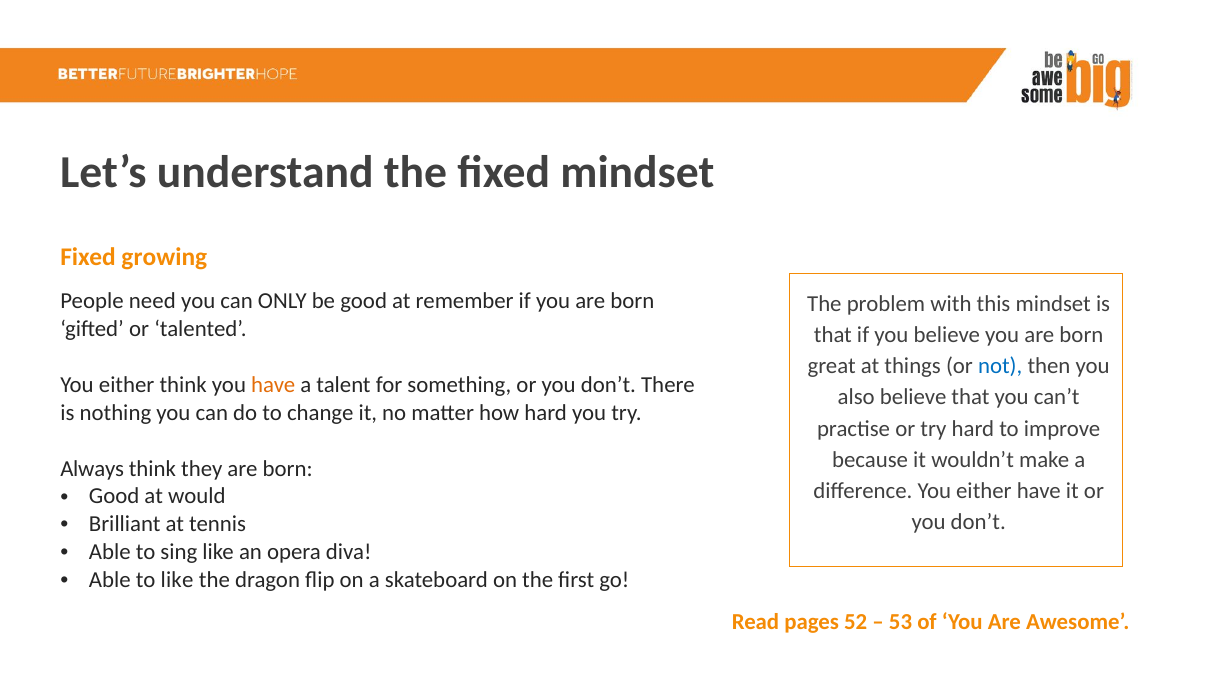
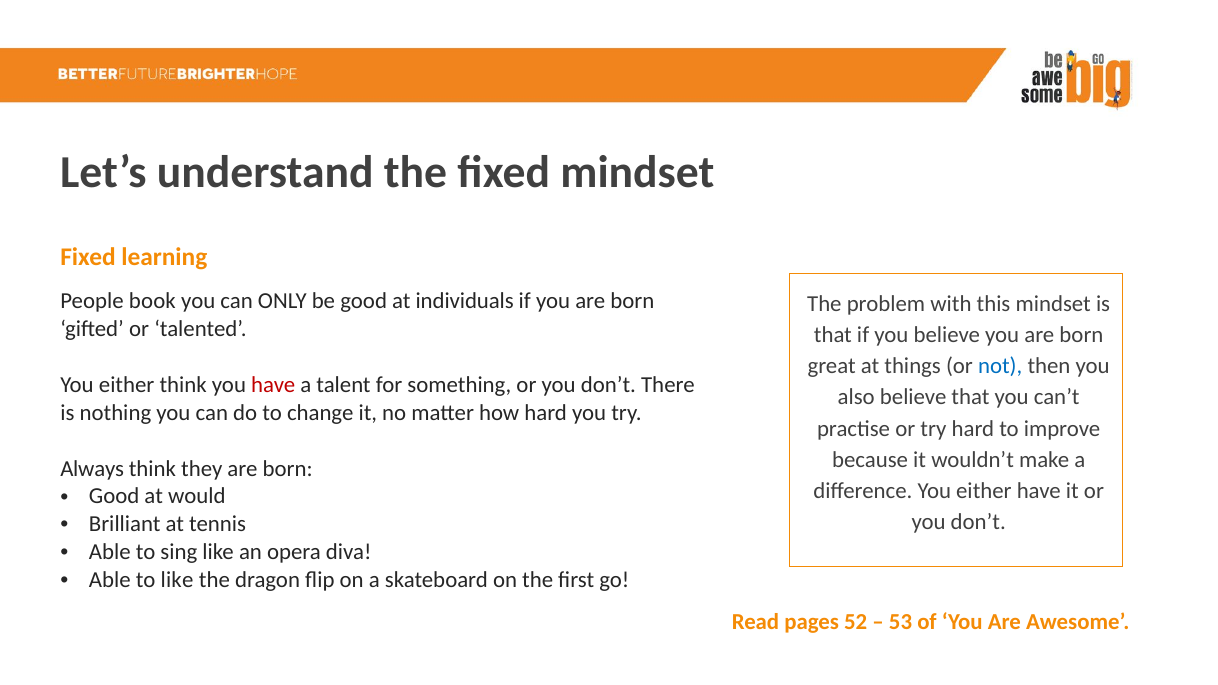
growing: growing -> learning (164, 257)
need: need -> book (152, 301)
remember: remember -> individuals (465, 301)
have colour: orange -> red (273, 385)
